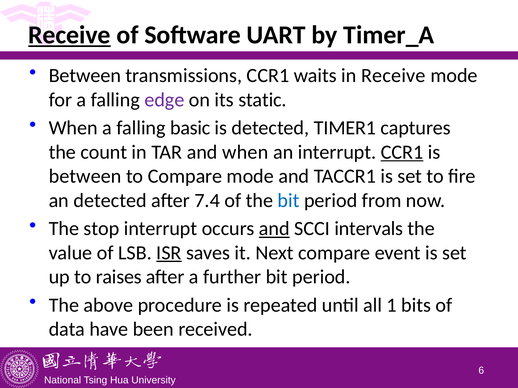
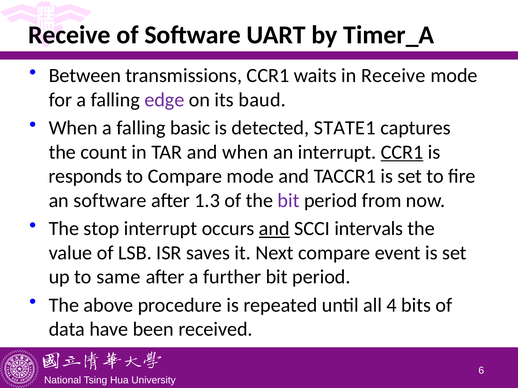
Receive underline: present -> none (69, 35)
static: static -> baud (262, 100)
TIMER1: TIMER1 -> STATE1 (345, 128)
between: between -> responds (85, 177)
an detected: detected -> software (110, 201)
7.4: 7.4 -> 1.3 (207, 201)
bit colour: blue -> purple (289, 201)
ISR underline: present -> none (169, 253)
raises: raises -> same (119, 277)
1: 1 -> 4 (392, 306)
